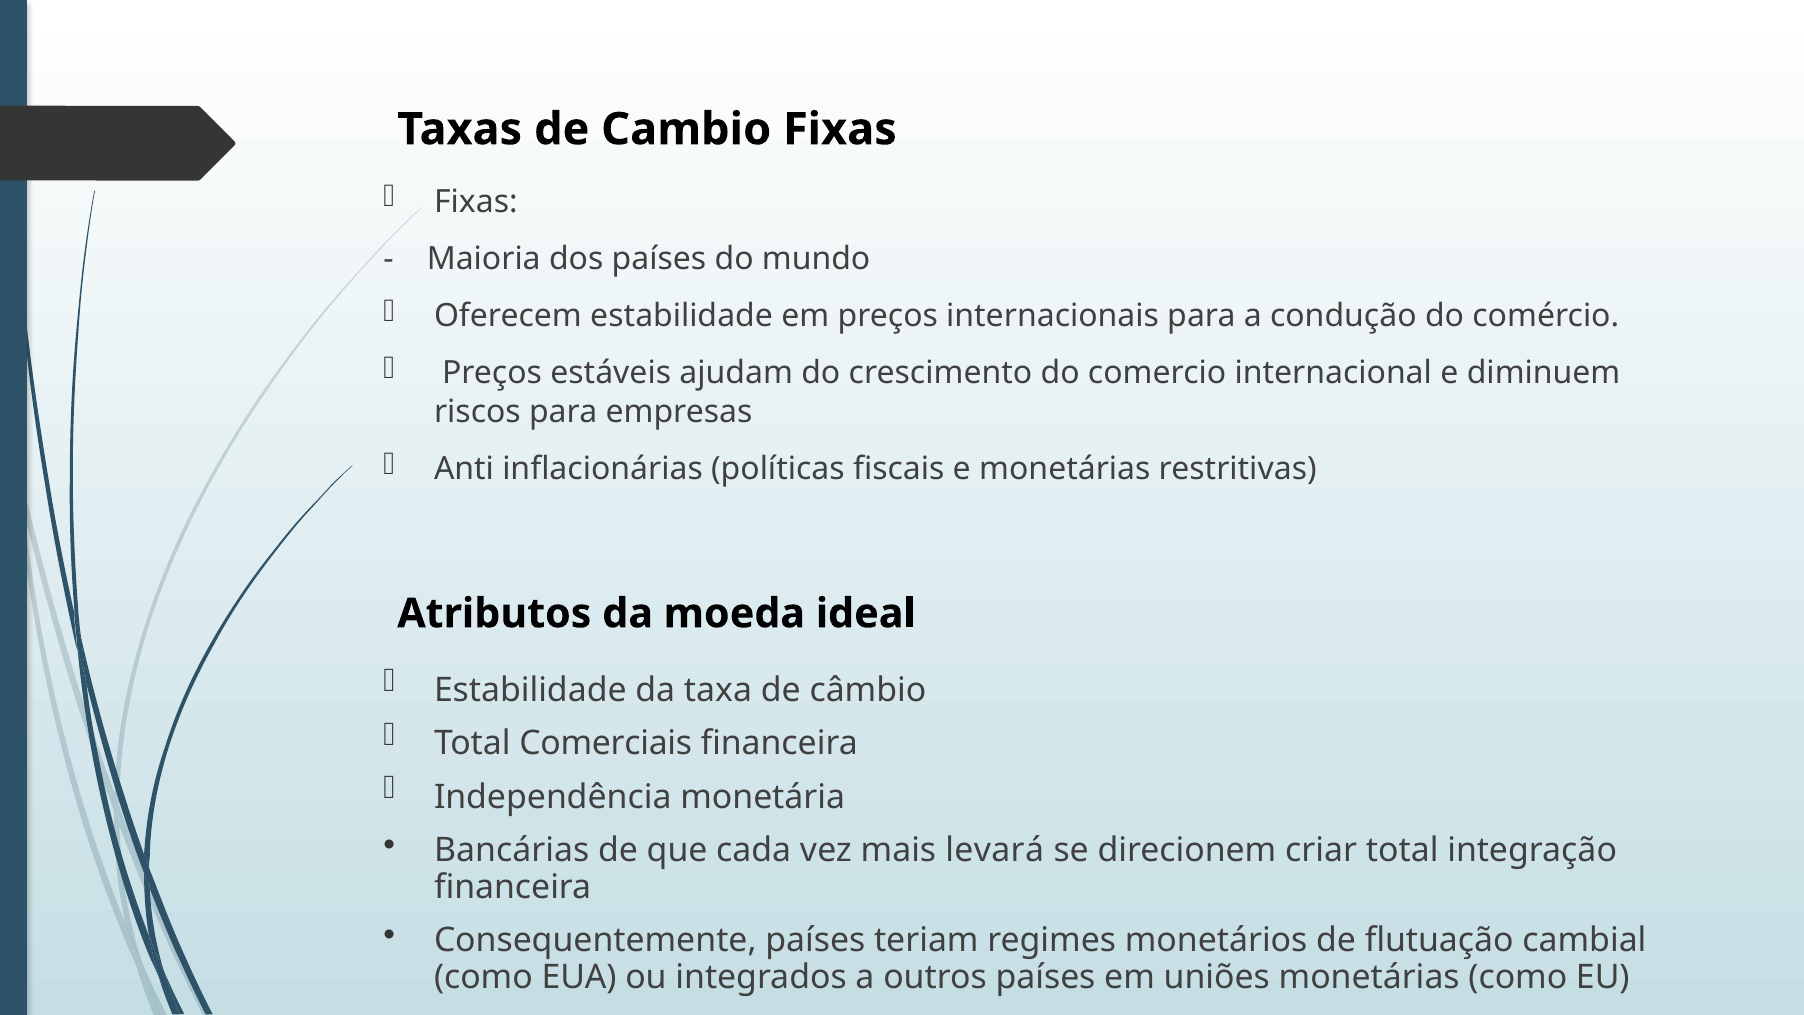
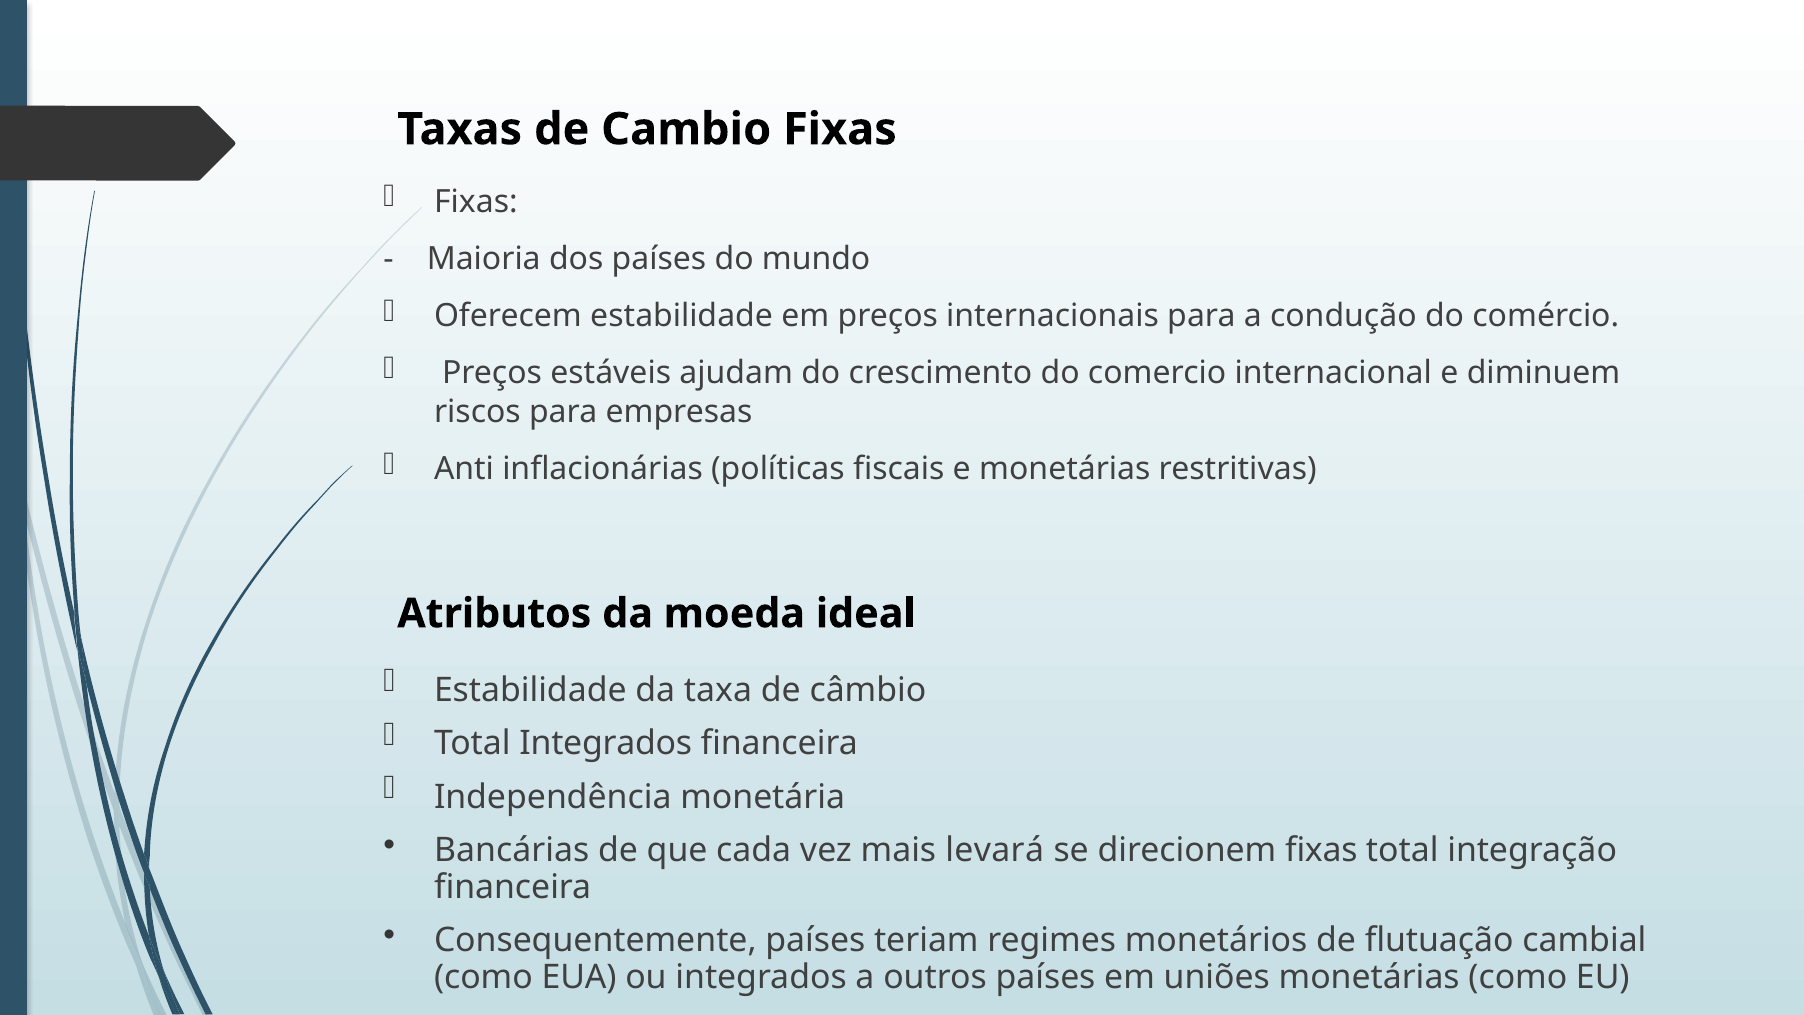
Total Comerciais: Comerciais -> Integrados (606, 744)
direcionem criar: criar -> fixas (1321, 850)
